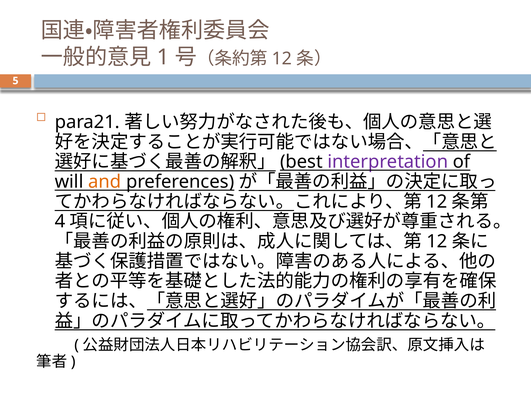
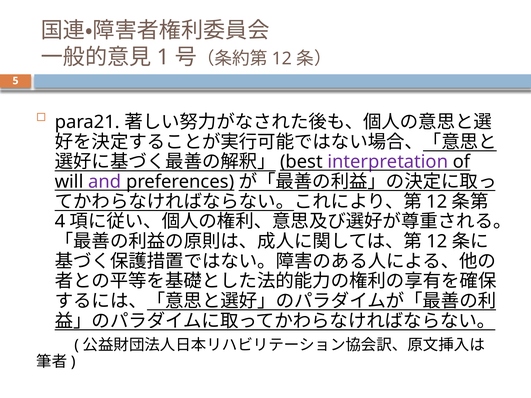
and colour: orange -> purple (105, 182)
